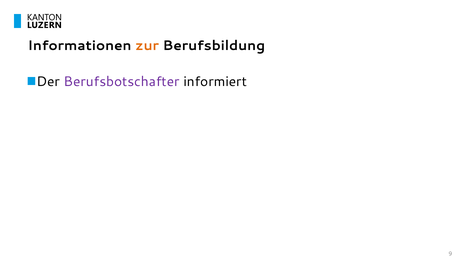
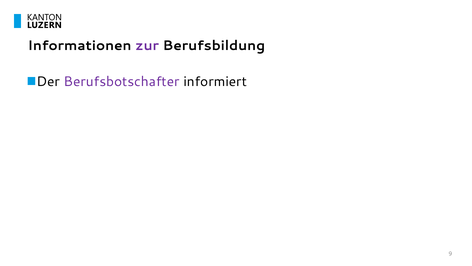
zur colour: orange -> purple (147, 45)
